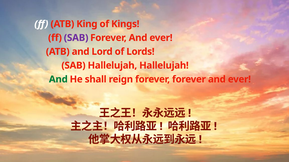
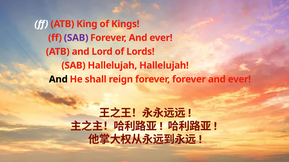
And colour: green -> black (58, 80)
